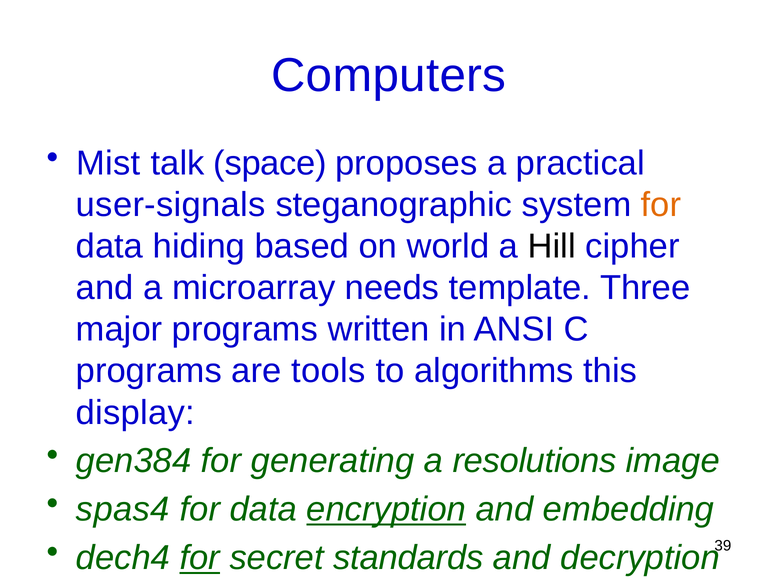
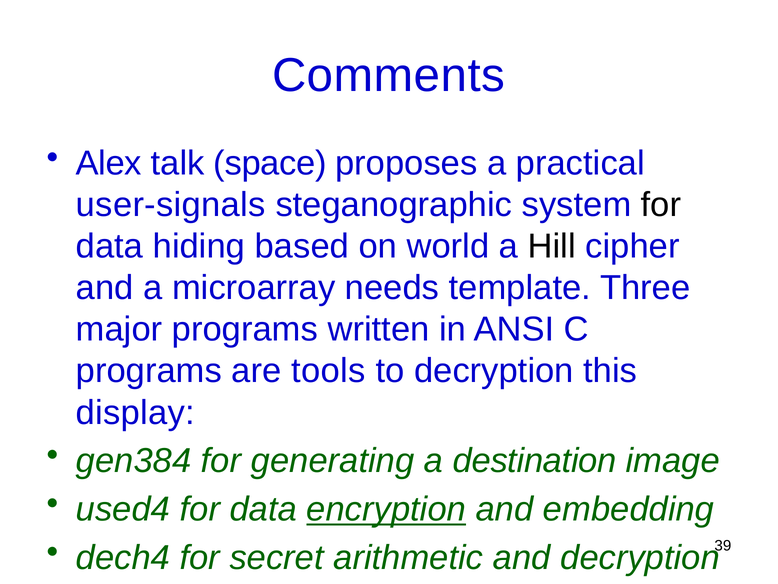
Computers: Computers -> Comments (389, 75)
Mist: Mist -> Alex (109, 163)
for colour: orange -> black (661, 205)
to algorithms: algorithms -> decryption (494, 371)
resolutions: resolutions -> destination (535, 461)
spas4: spas4 -> used4 (123, 509)
for underline: present -> none (200, 558)
standards: standards -> arithmetic (408, 558)
